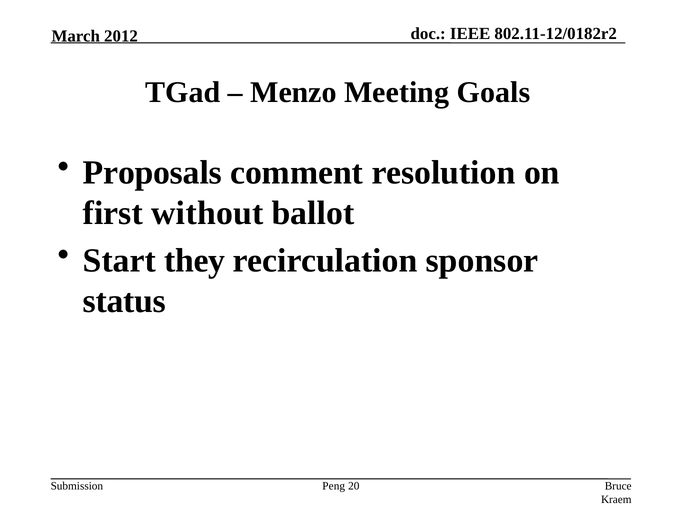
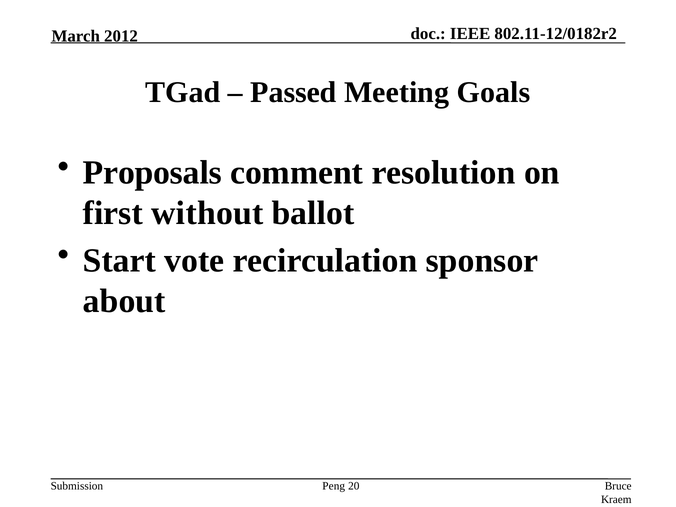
Menzo: Menzo -> Passed (294, 92)
they: they -> vote (194, 260)
status: status -> about (124, 301)
